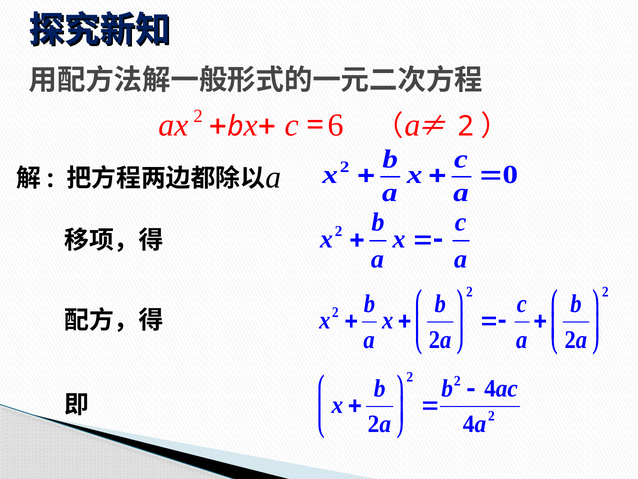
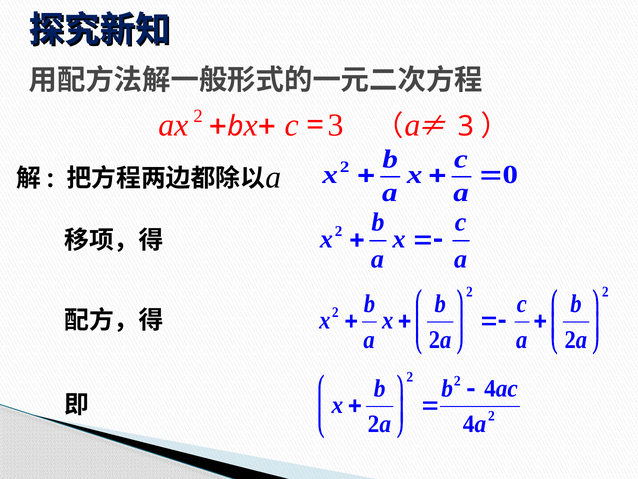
2 6: 6 -> 3 (336, 125)
2: 2 -> 3 (466, 126)
